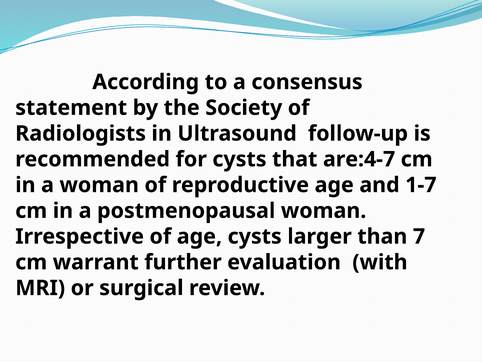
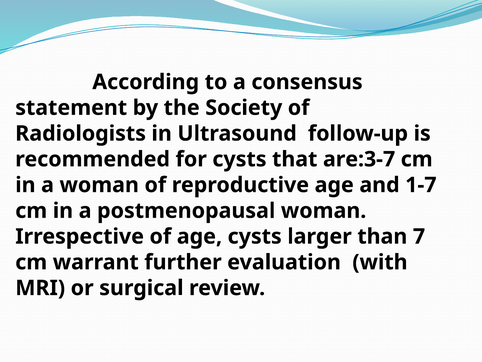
are:4-7: are:4-7 -> are:3-7 (359, 159)
